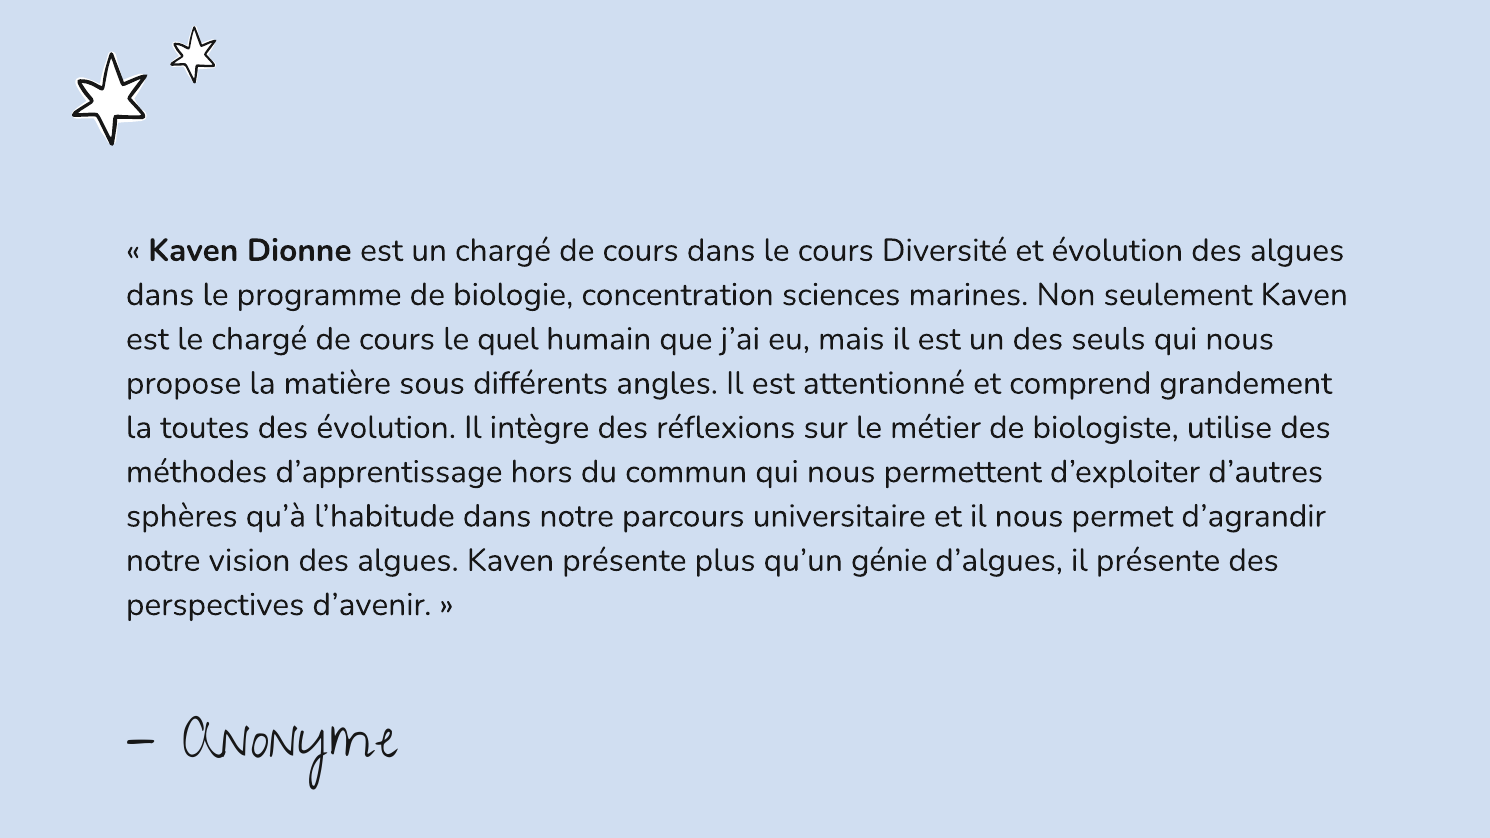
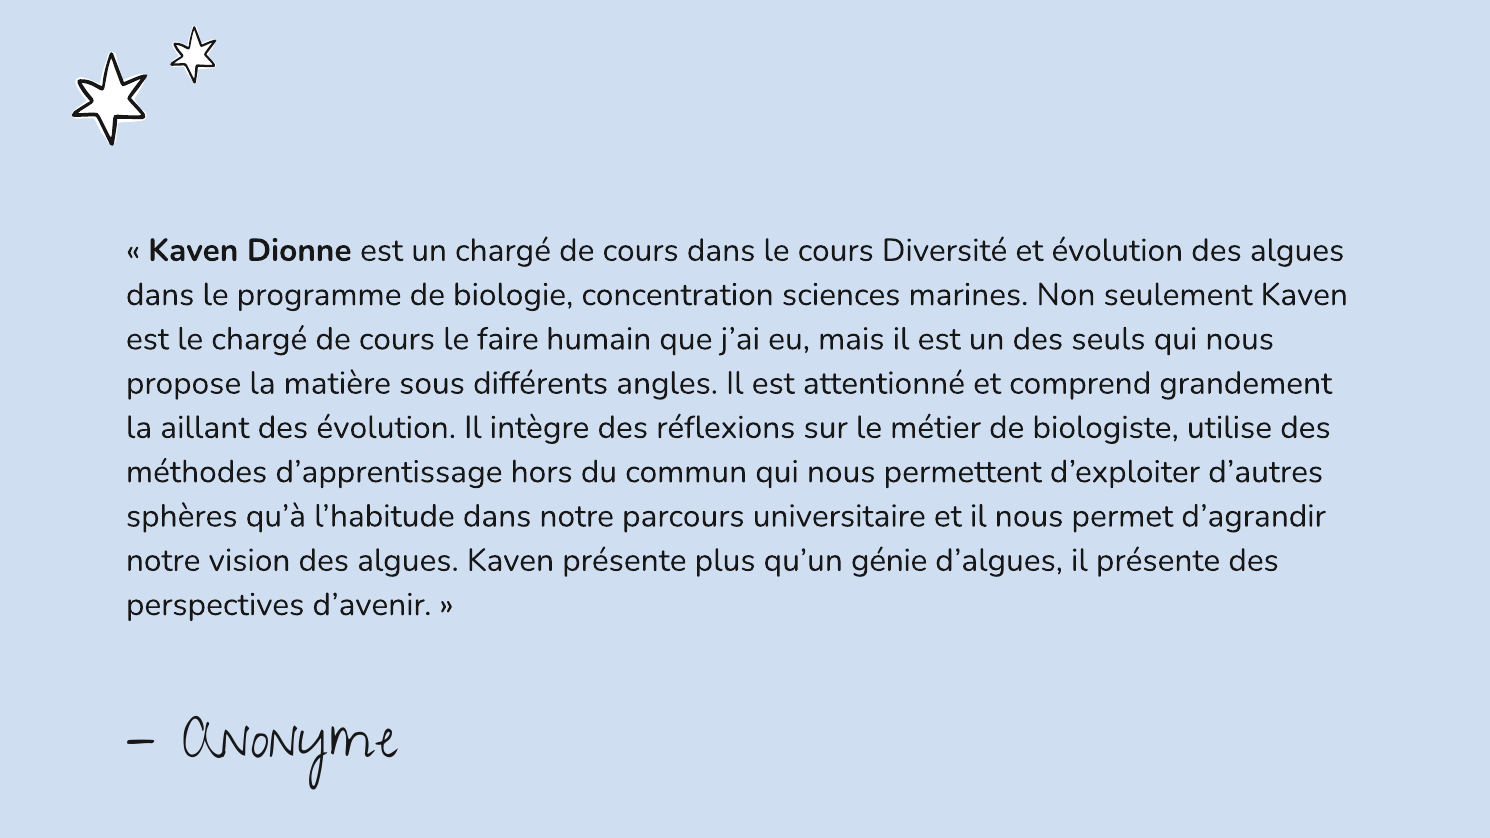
quel: quel -> faire (508, 339)
toutes: toutes -> aillant (205, 428)
